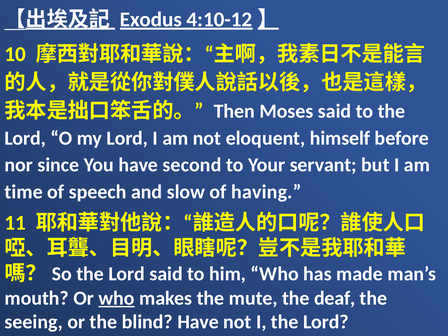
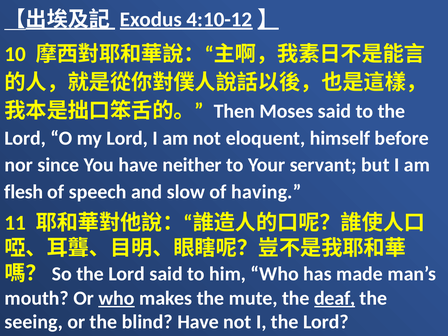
second: second -> neither (192, 165)
time: time -> flesh (24, 192)
deaf underline: none -> present (335, 298)
